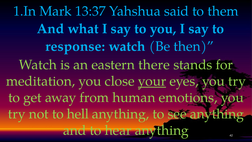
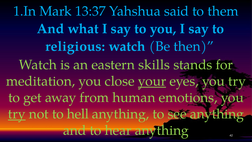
response: response -> religious (75, 46)
there: there -> skills (154, 65)
try underline: none -> present (17, 114)
